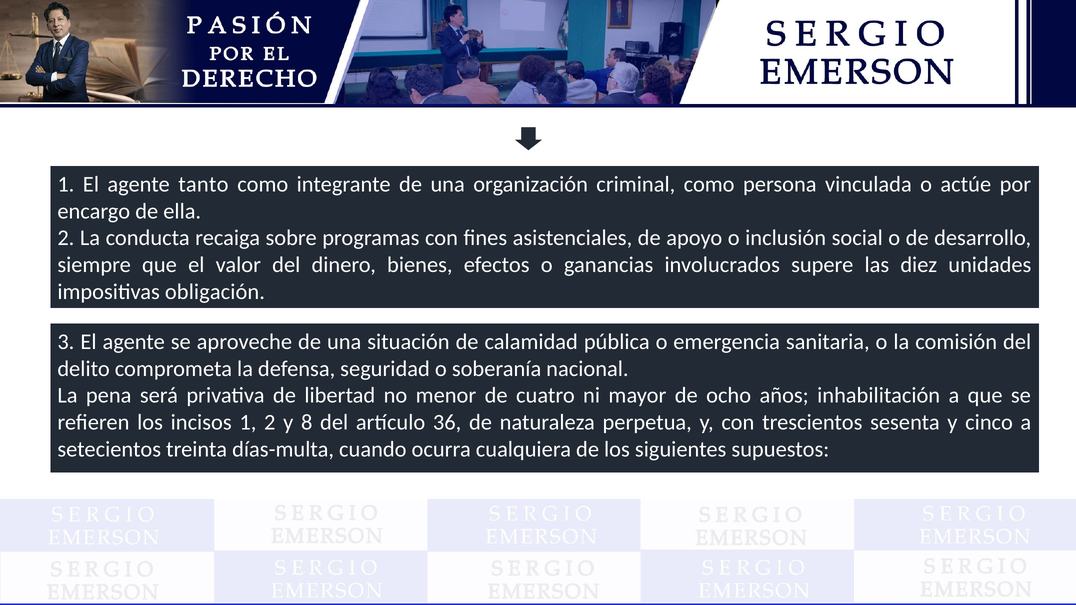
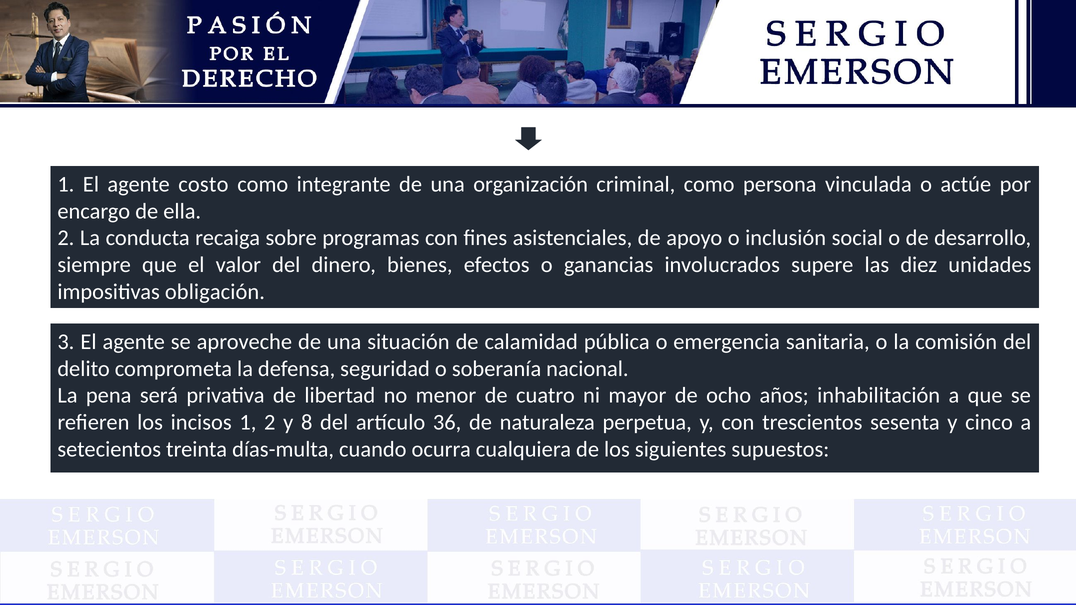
tanto: tanto -> costo (203, 184)
